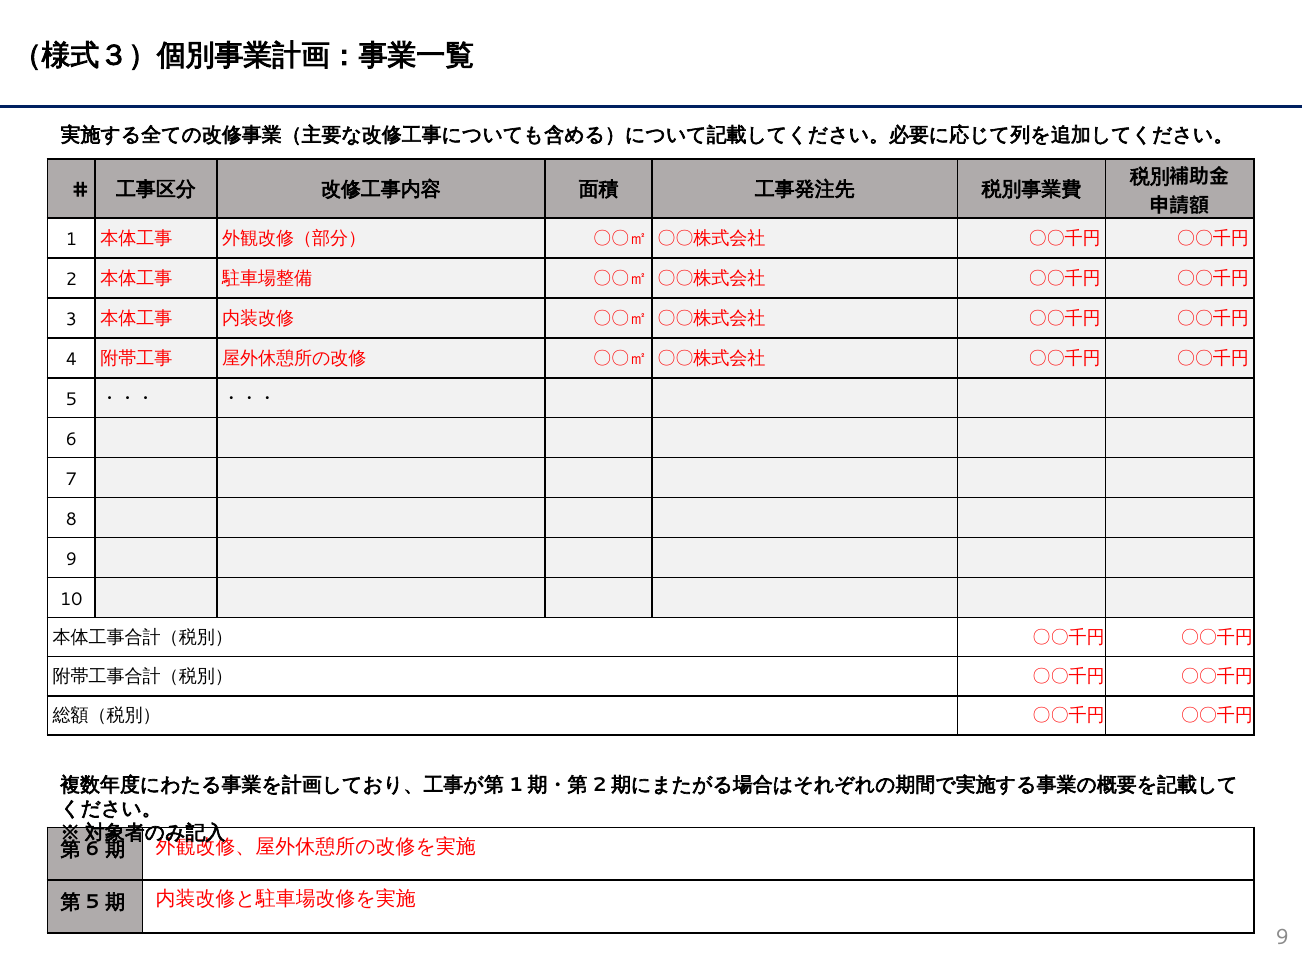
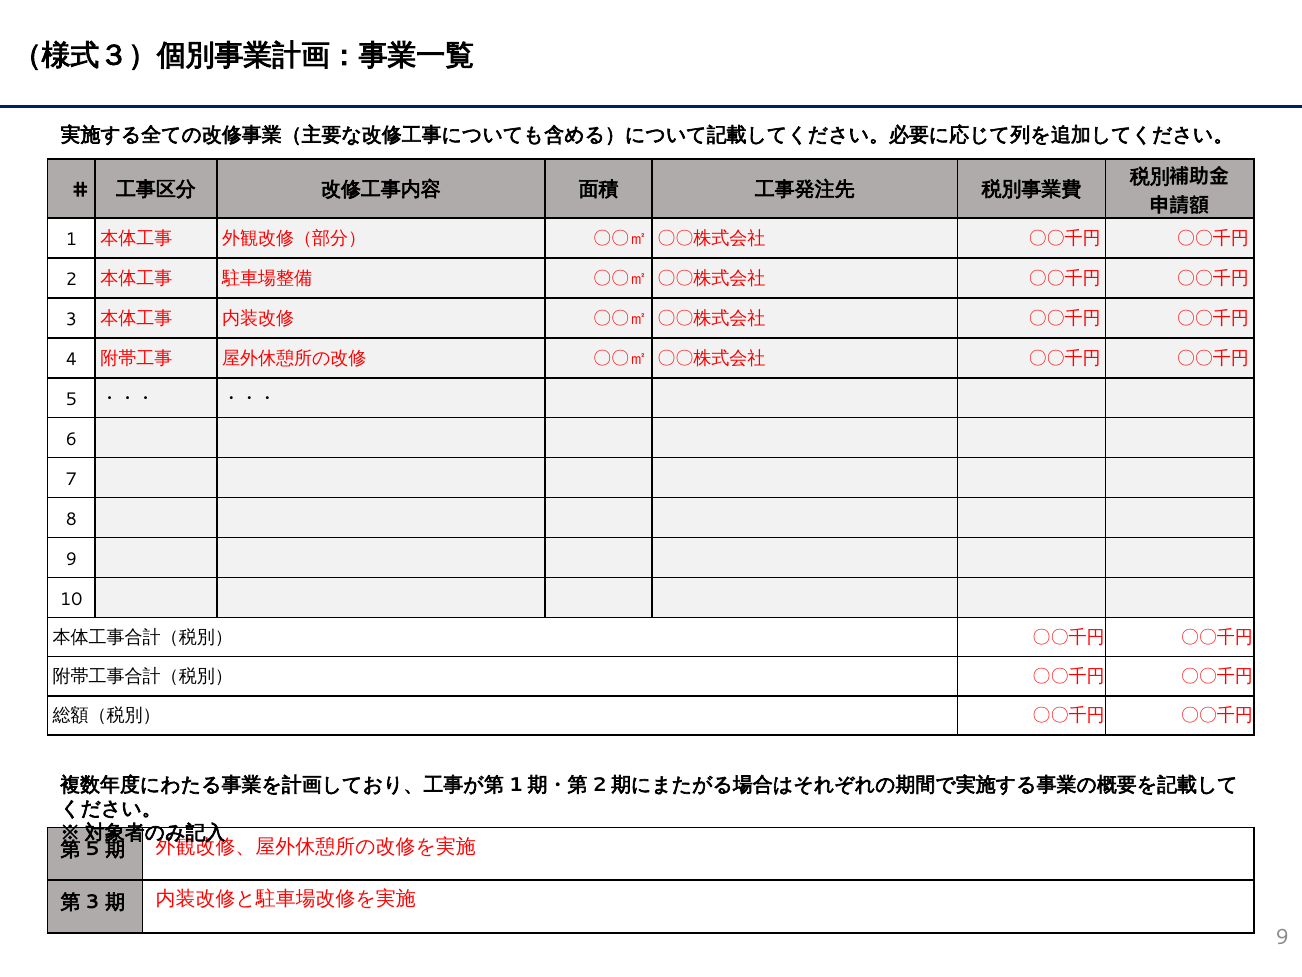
6: 6 -> 5 (93, 849)
5: 5 -> 3 (93, 902)
